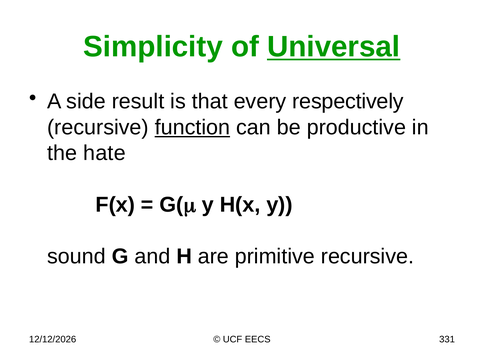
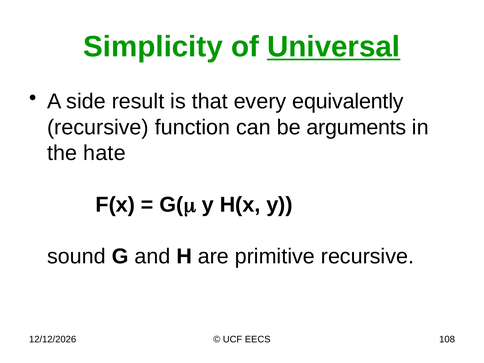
respectively: respectively -> equivalently (348, 102)
function underline: present -> none (192, 127)
productive: productive -> arguments (356, 127)
331: 331 -> 108 (447, 339)
